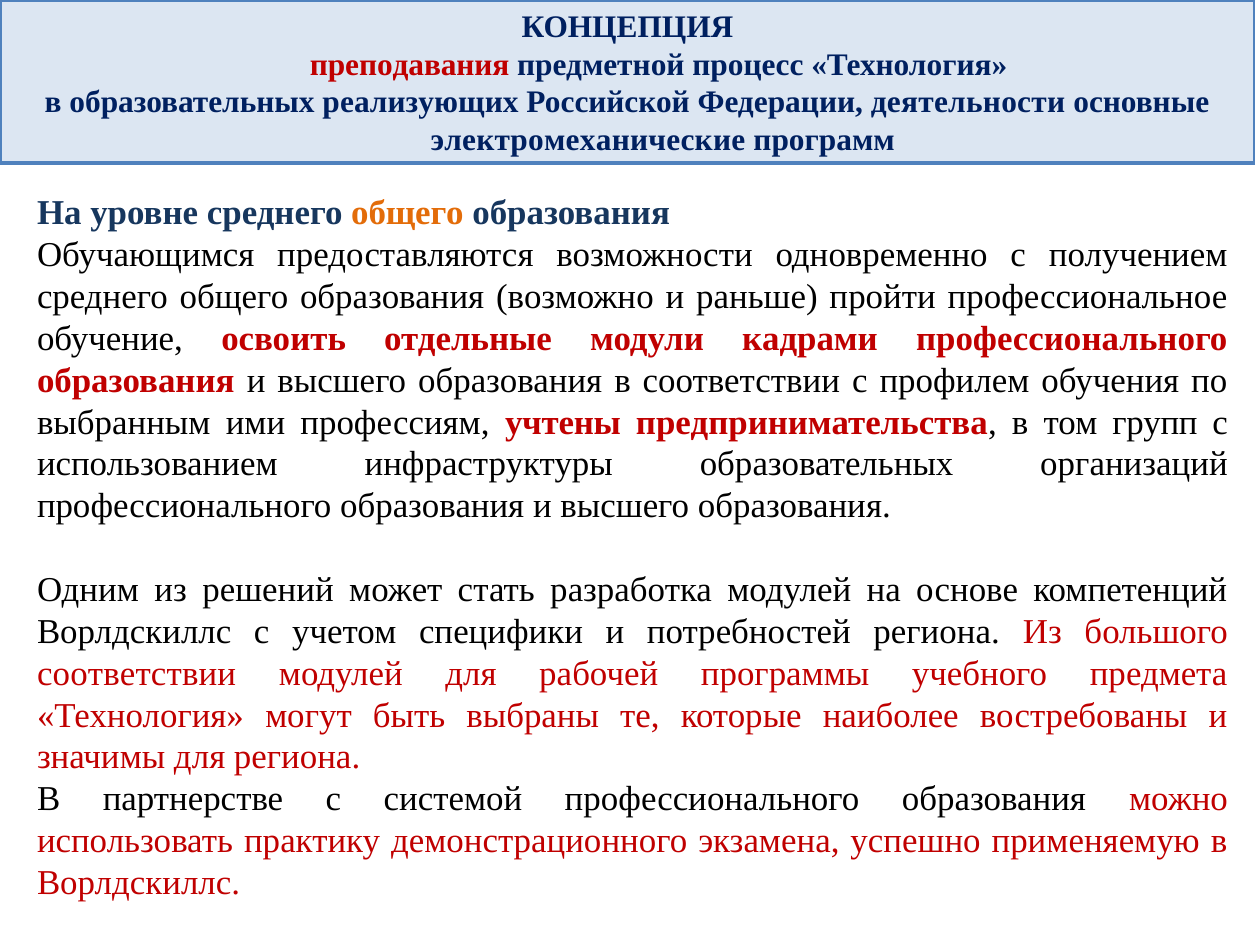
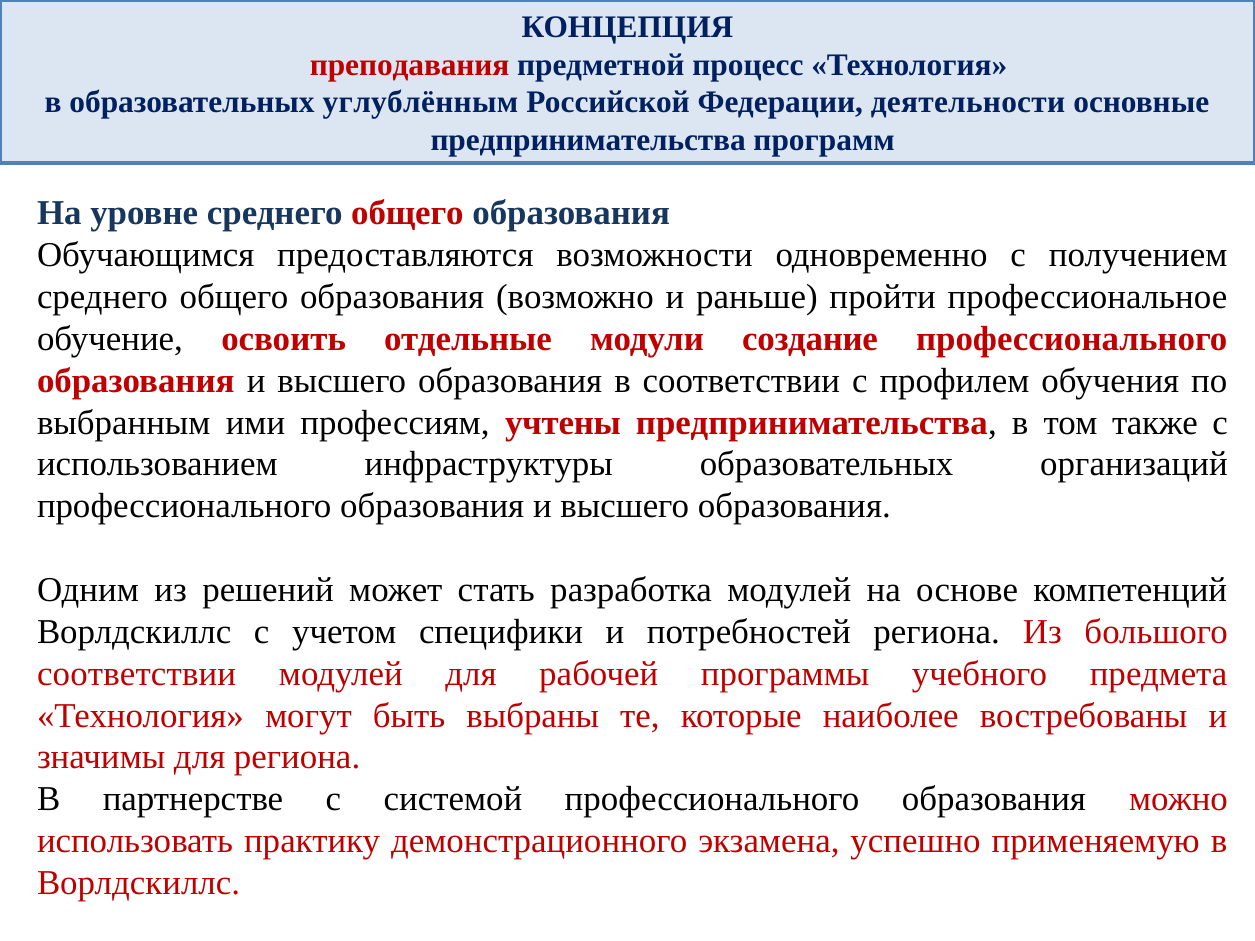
реализующих: реализующих -> углублённым (420, 102)
электромеханические: электромеханические -> предпринимательства (588, 140)
общего colour: orange -> red (407, 213)
кадрами: кадрами -> создание (810, 339)
групп: групп -> также (1155, 423)
